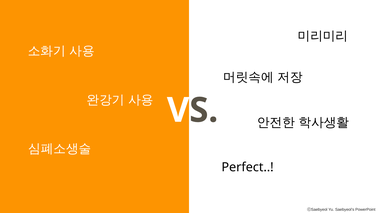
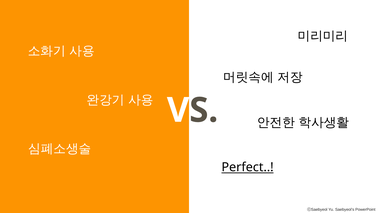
Perfect underline: none -> present (248, 167)
